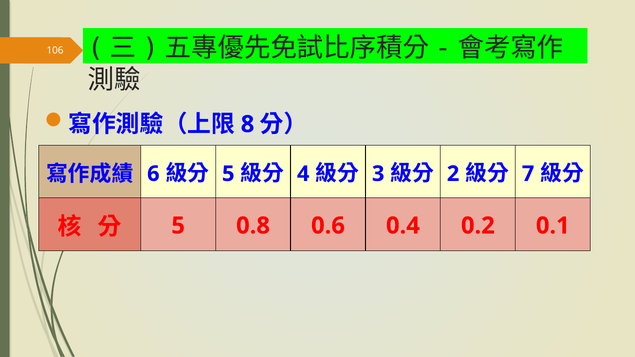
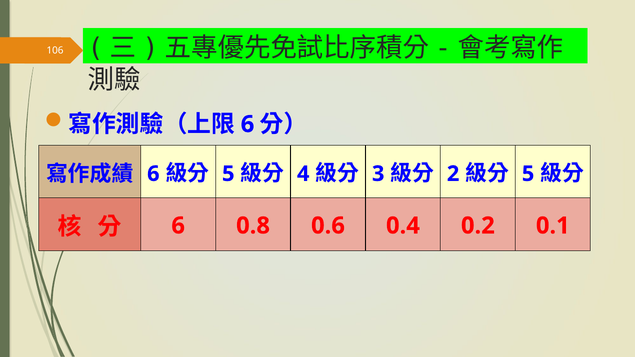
8: 8 -> 6 (248, 124)
7: 7 -> 5 (528, 174)
5: 5 -> 6 (178, 226)
